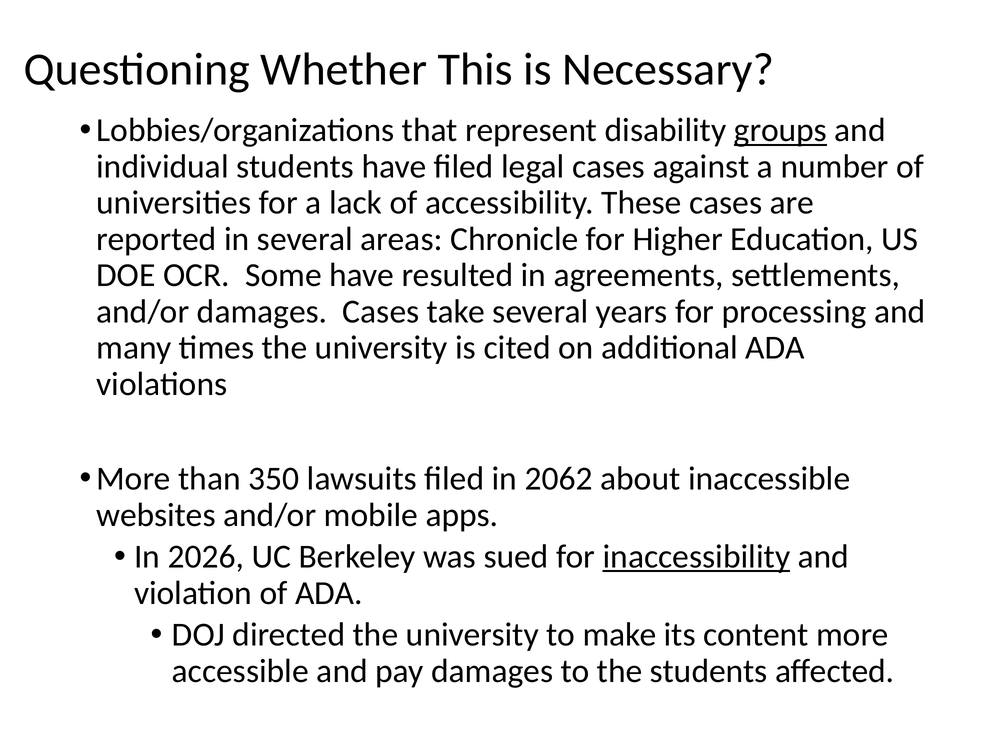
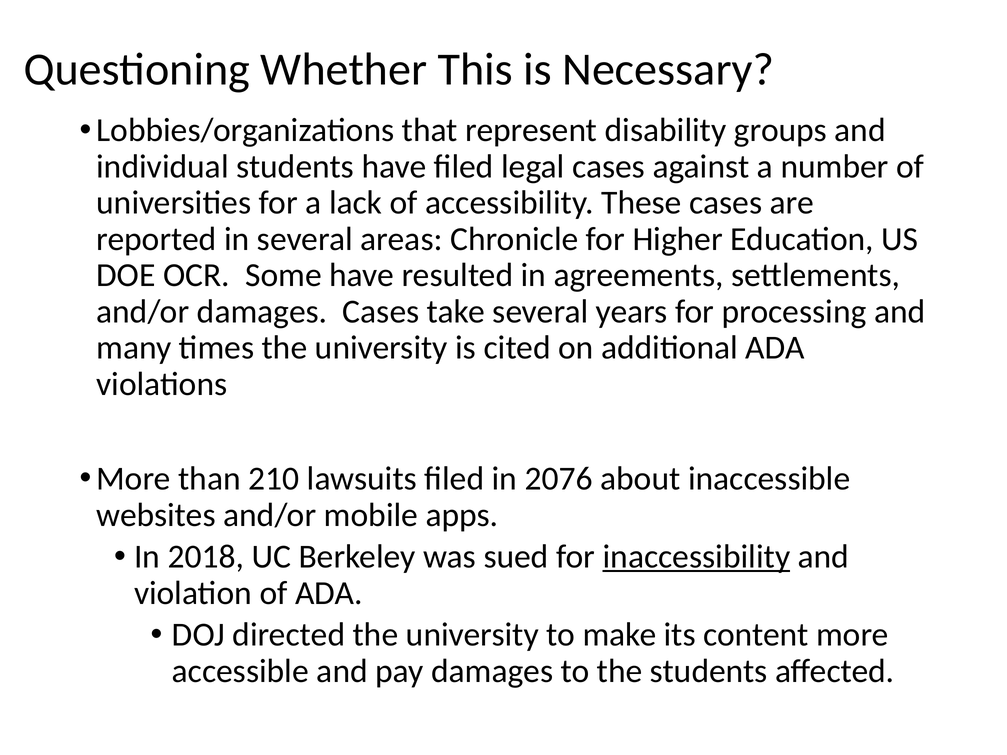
groups underline: present -> none (780, 130)
350: 350 -> 210 (274, 479)
2062: 2062 -> 2076 (559, 479)
2026: 2026 -> 2018 (206, 557)
